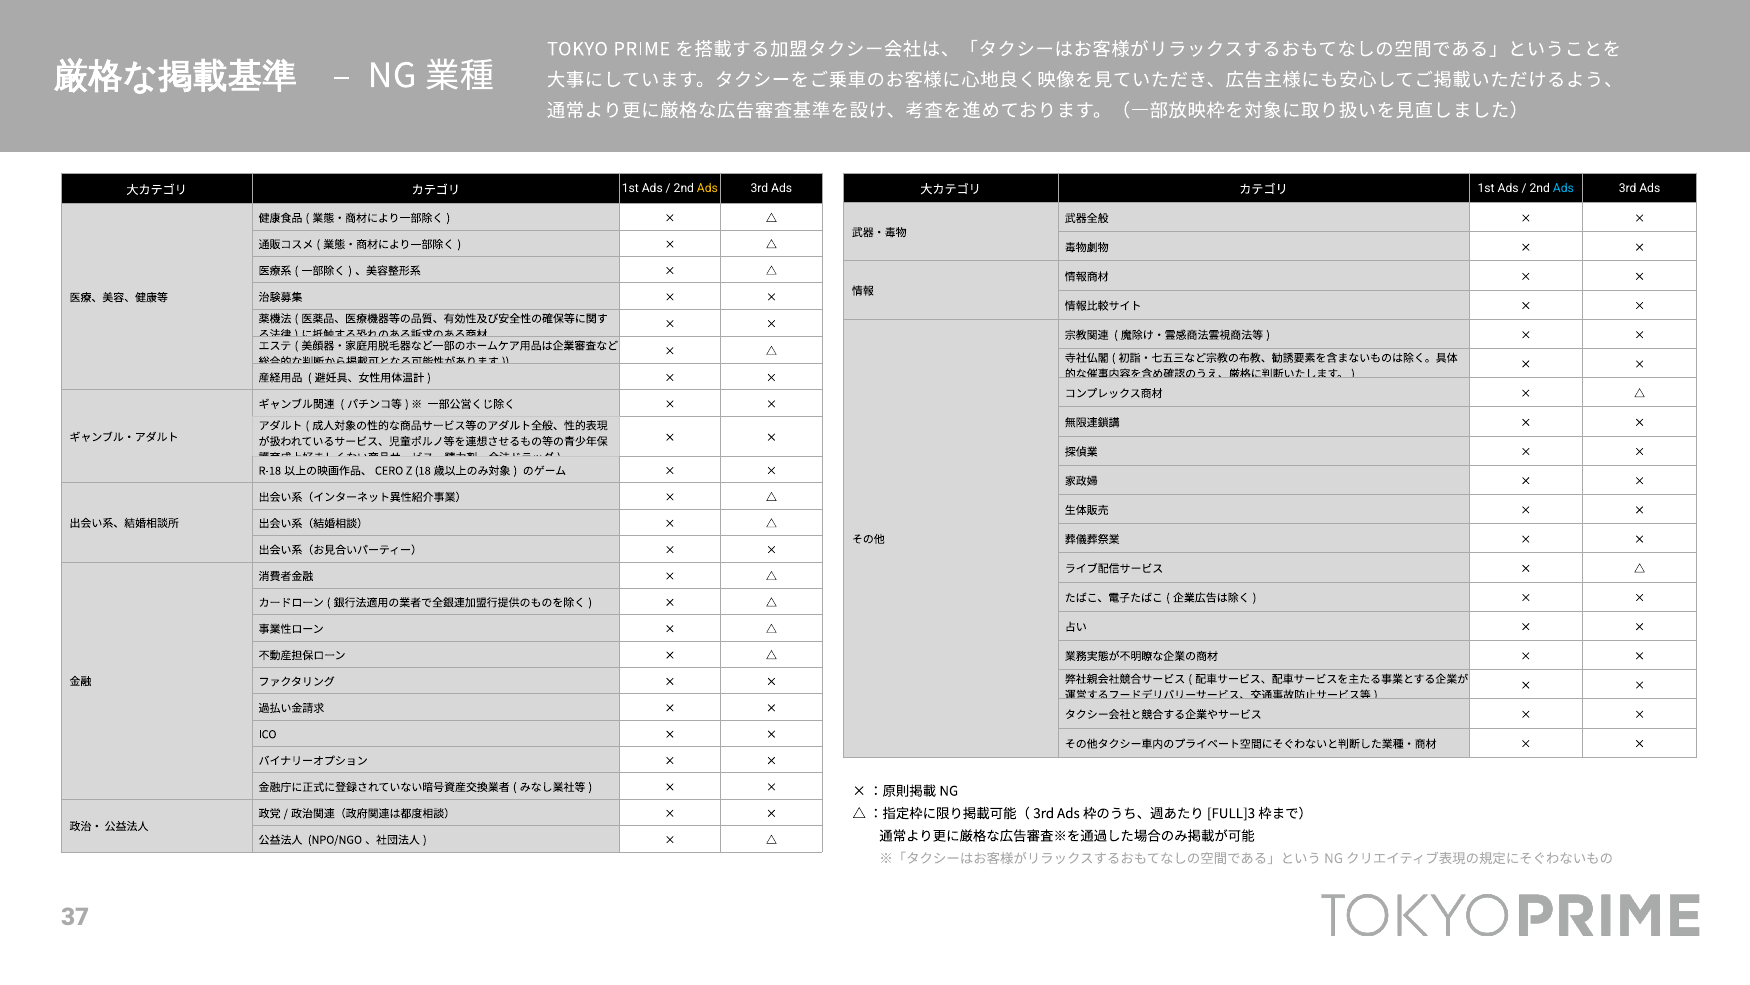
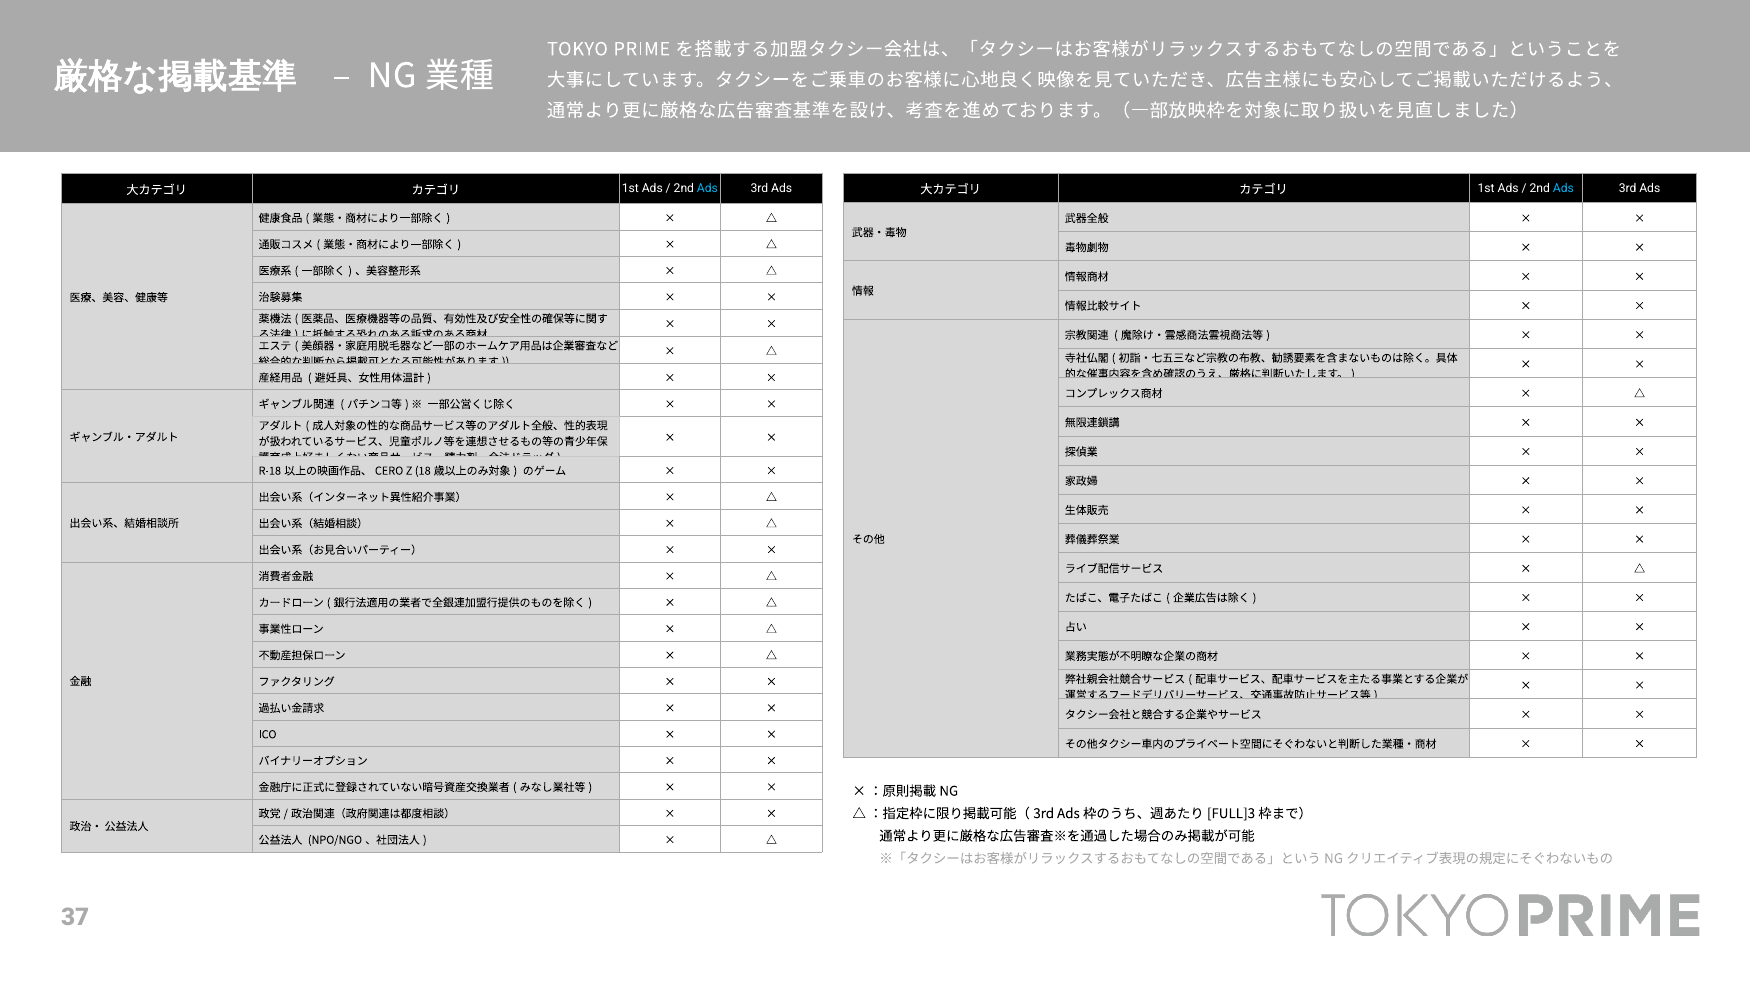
Ads colour: yellow -> light blue (707, 189)
